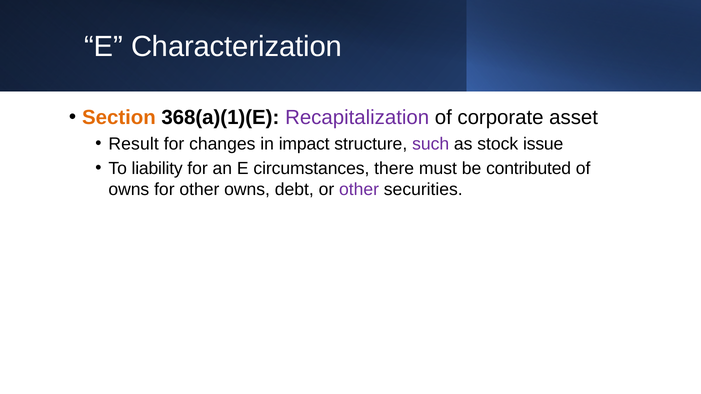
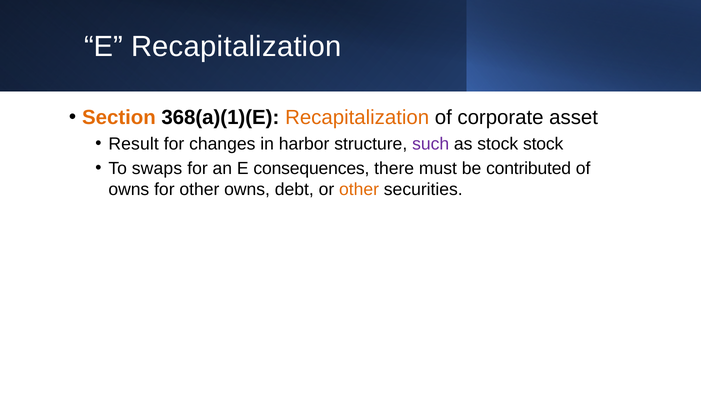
E Characterization: Characterization -> Recapitalization (236, 46)
Recapitalization colour: purple -> orange (357, 118)
impact: impact -> harbor (304, 144)
stock issue: issue -> stock (543, 144)
liability: liability -> swaps (157, 169)
circumstances: circumstances -> consequences (311, 169)
other colour: purple -> orange (359, 190)
